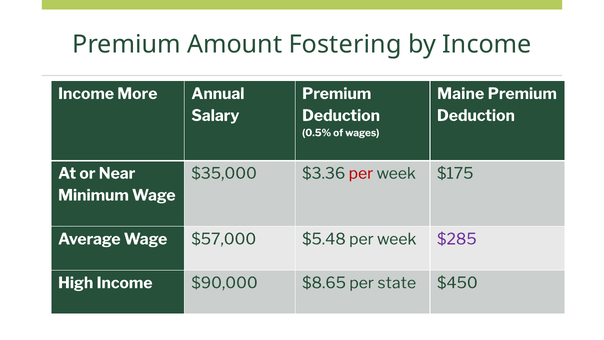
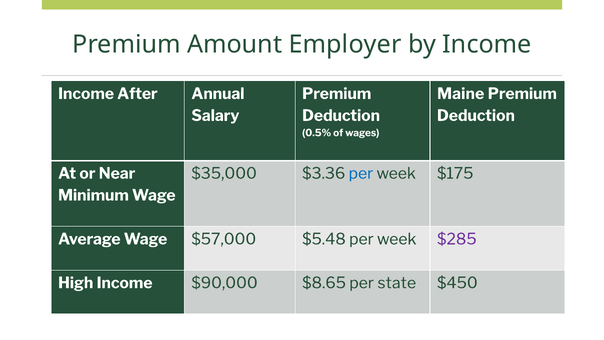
Fostering: Fostering -> Employer (345, 44)
More: More -> After (137, 94)
per colour: red -> blue (361, 173)
